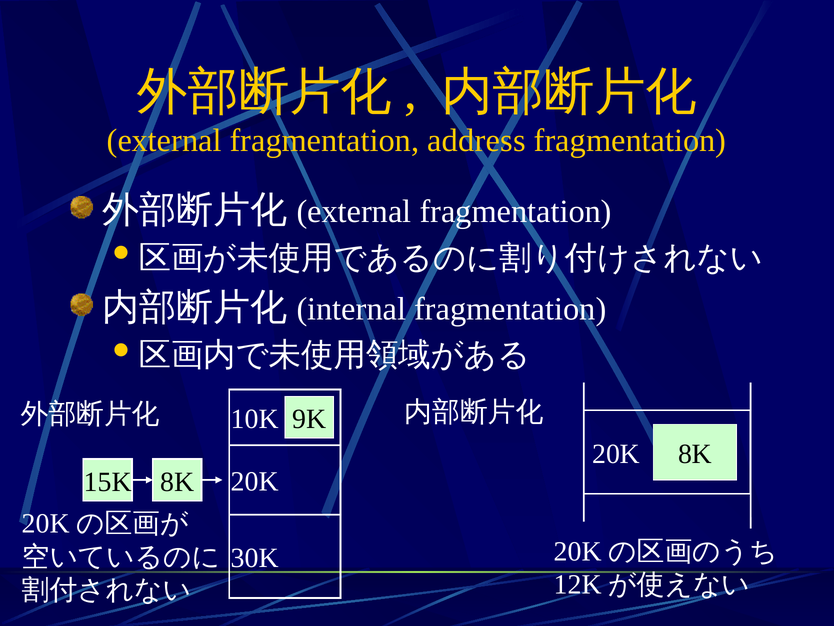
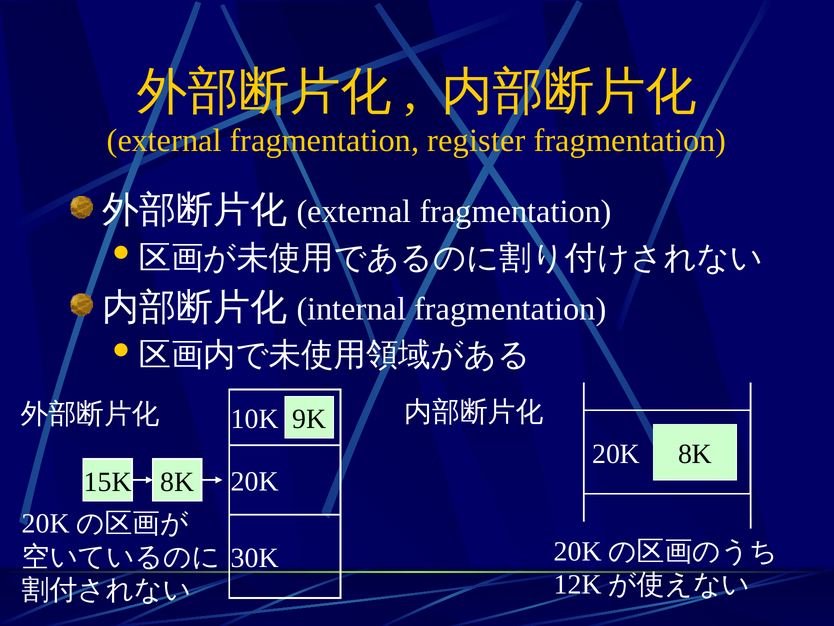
address: address -> register (476, 140)
